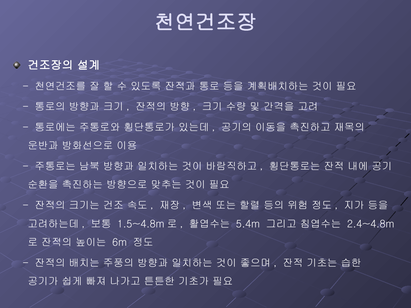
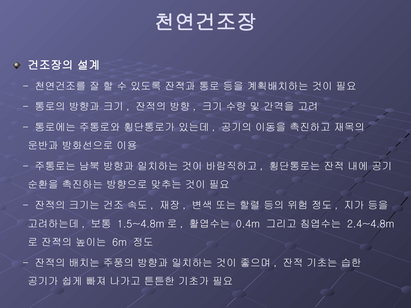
5.4m: 5.4m -> 0.4m (248, 224)
